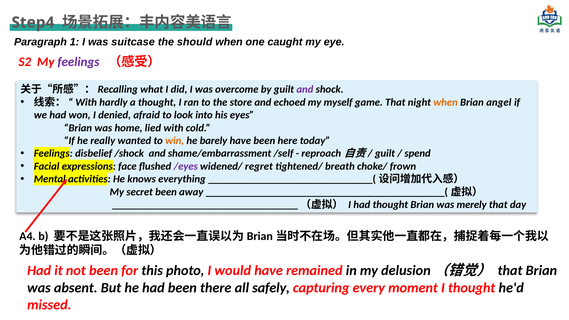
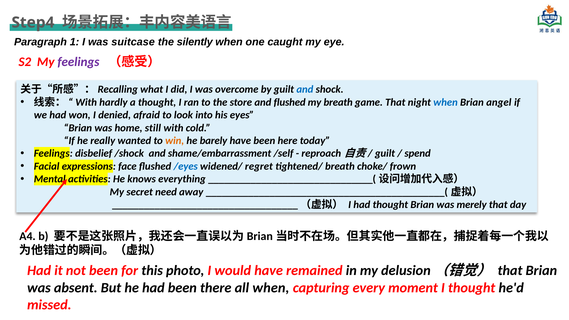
should: should -> silently (195, 42)
and colour: purple -> blue (305, 89)
and echoed: echoed -> flushed (290, 102)
my myself: myself -> breath (338, 102)
when colour: orange -> blue (446, 102)
lied: lied -> still (153, 128)
/eyes colour: purple -> blue (186, 166)
secret been: been -> need (166, 192)
all safely: safely -> when (271, 288)
